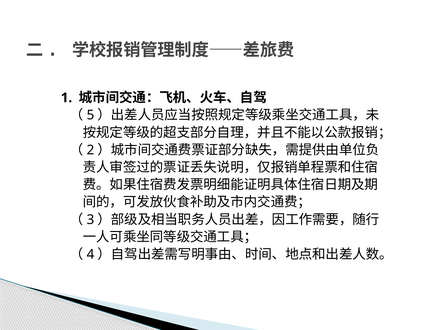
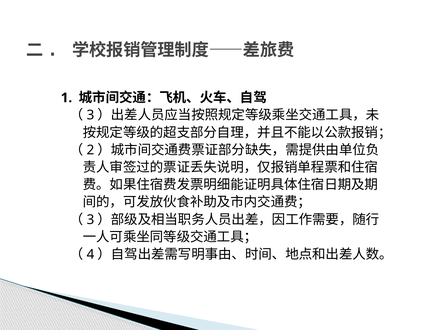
5: 5 -> 3 (90, 115)
